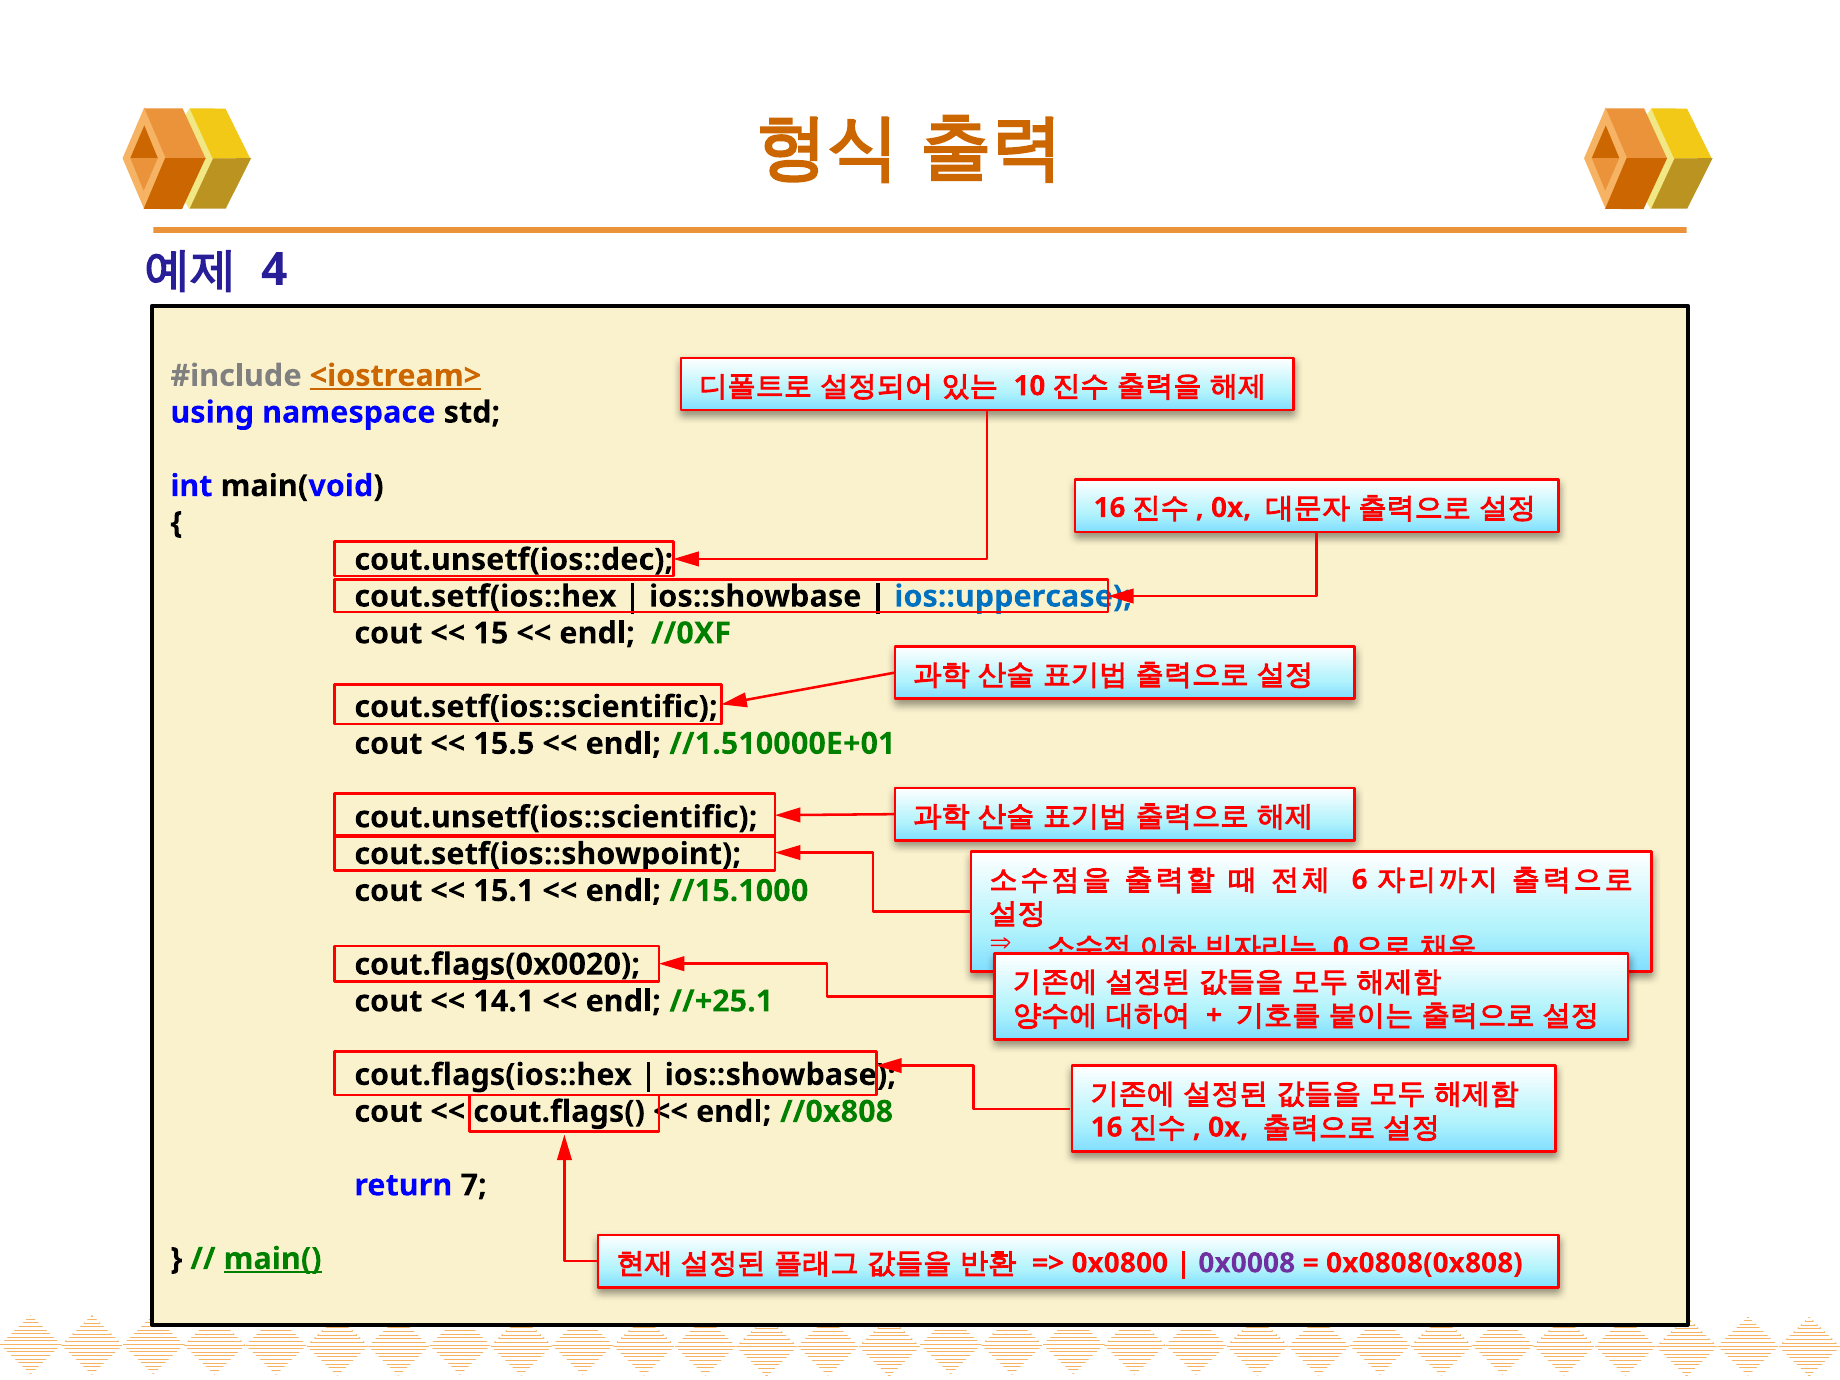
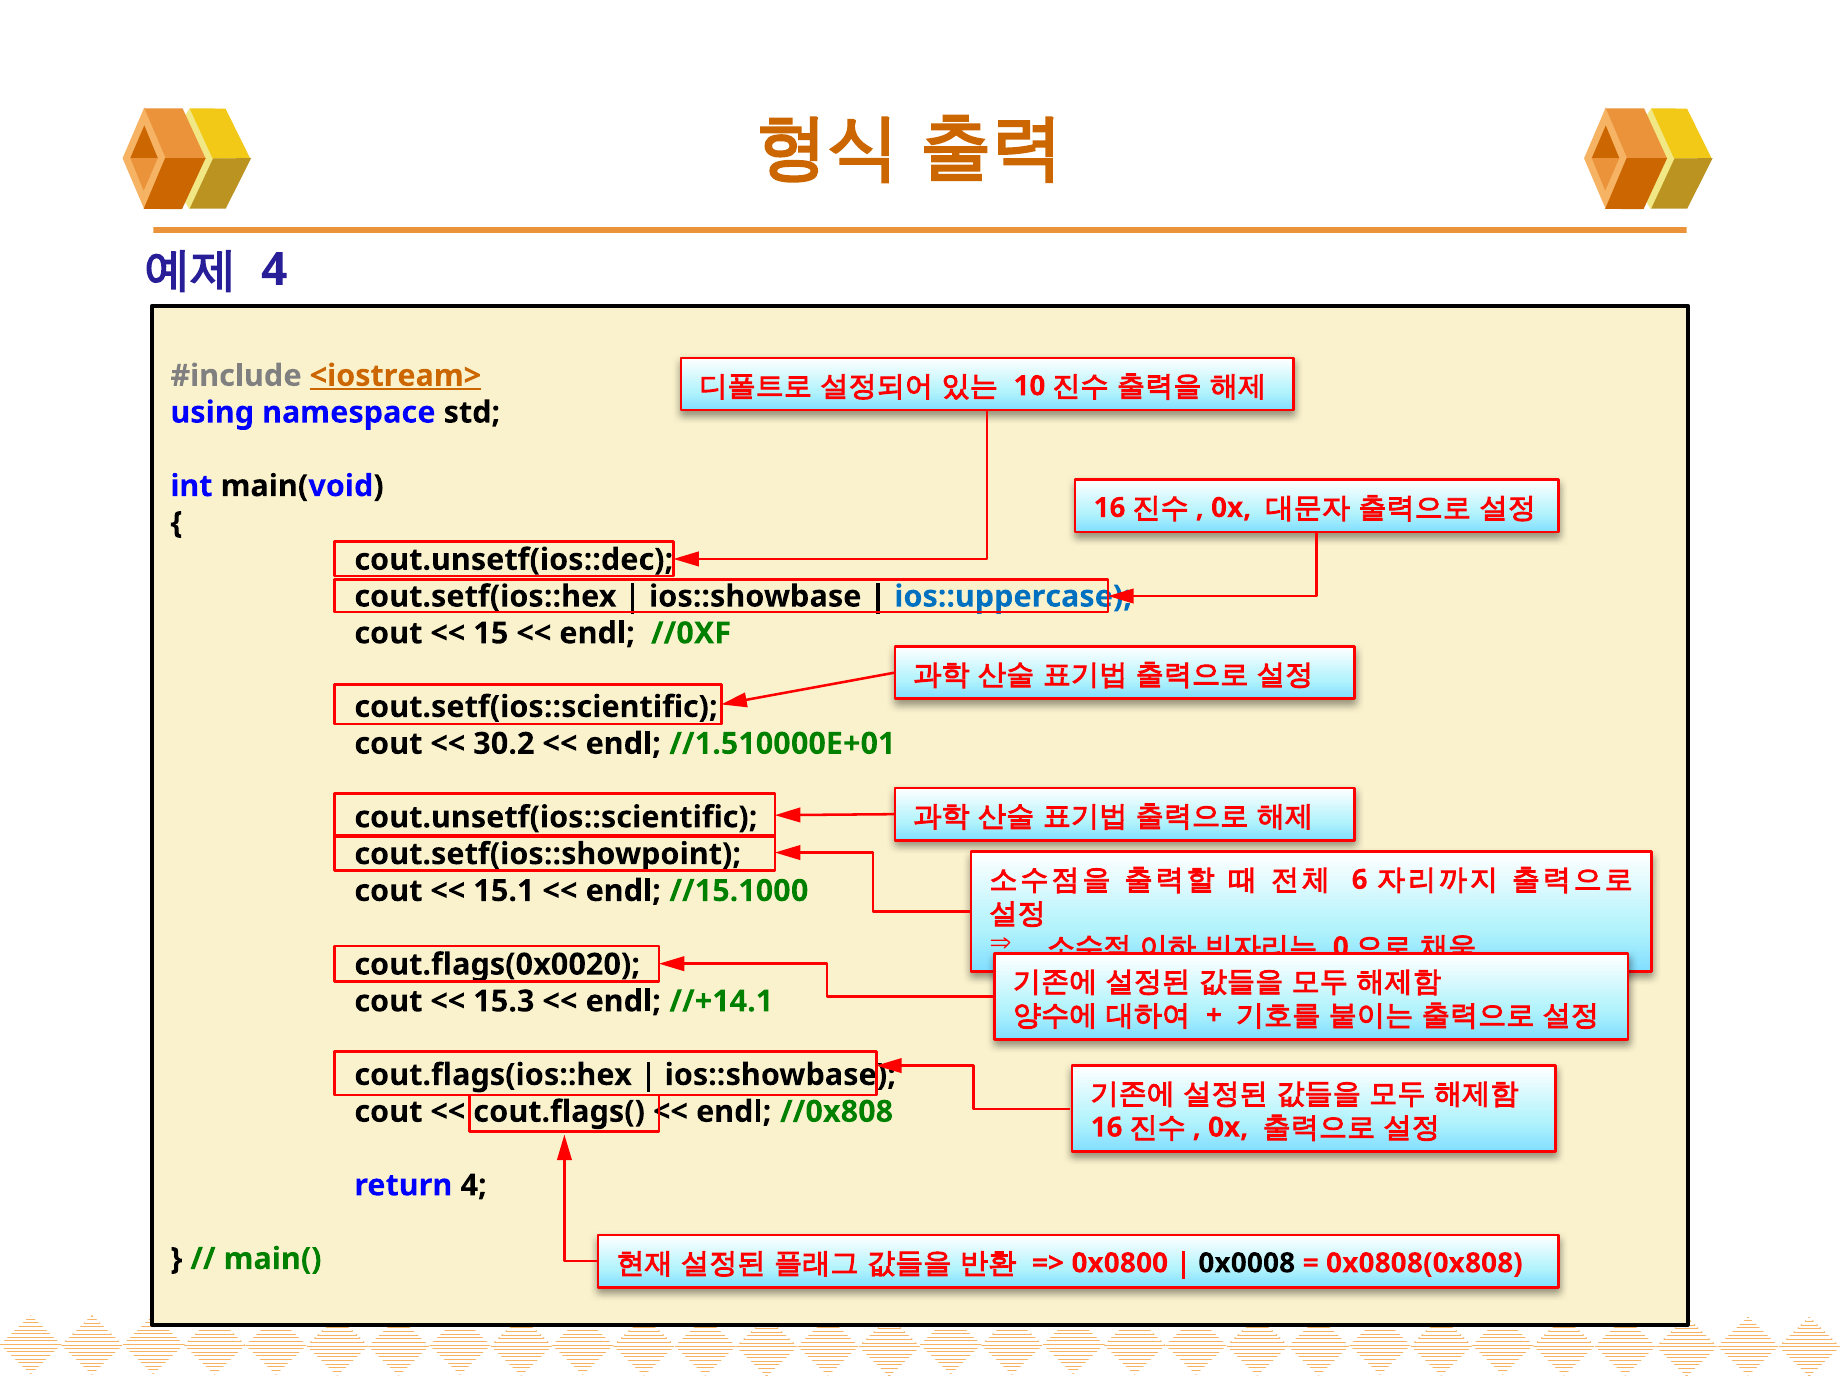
15.5: 15.5 -> 30.2 (504, 744)
14.1: 14.1 -> 15.3 (504, 1001)
//+25.1: //+25.1 -> //+14.1 (721, 1001)
return 7: 7 -> 4 (474, 1185)
0x0008 colour: purple -> black (1247, 1263)
main( underline: present -> none (273, 1259)
